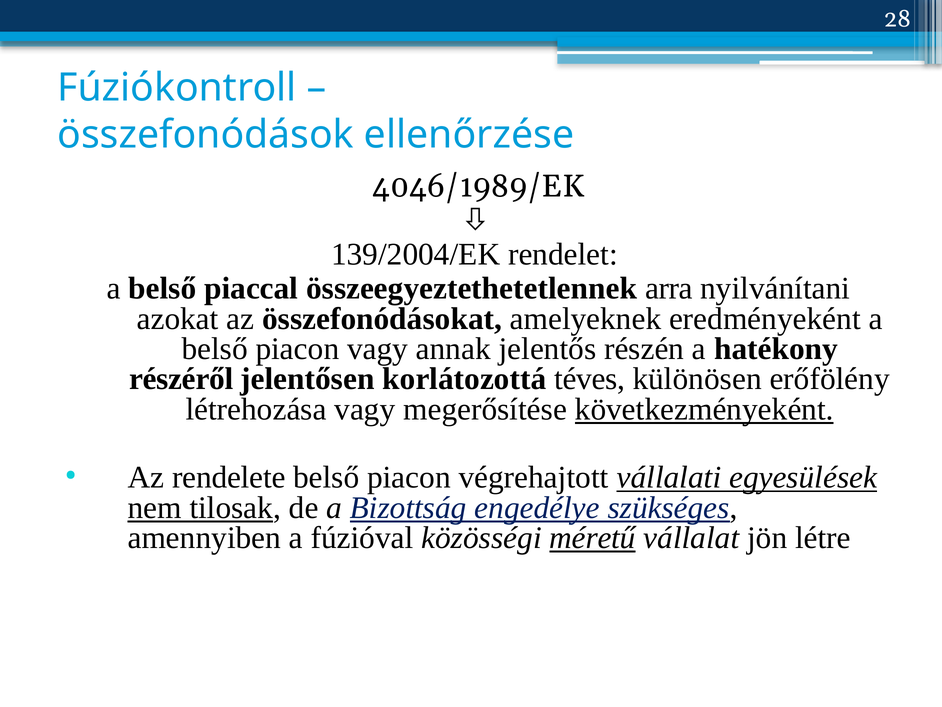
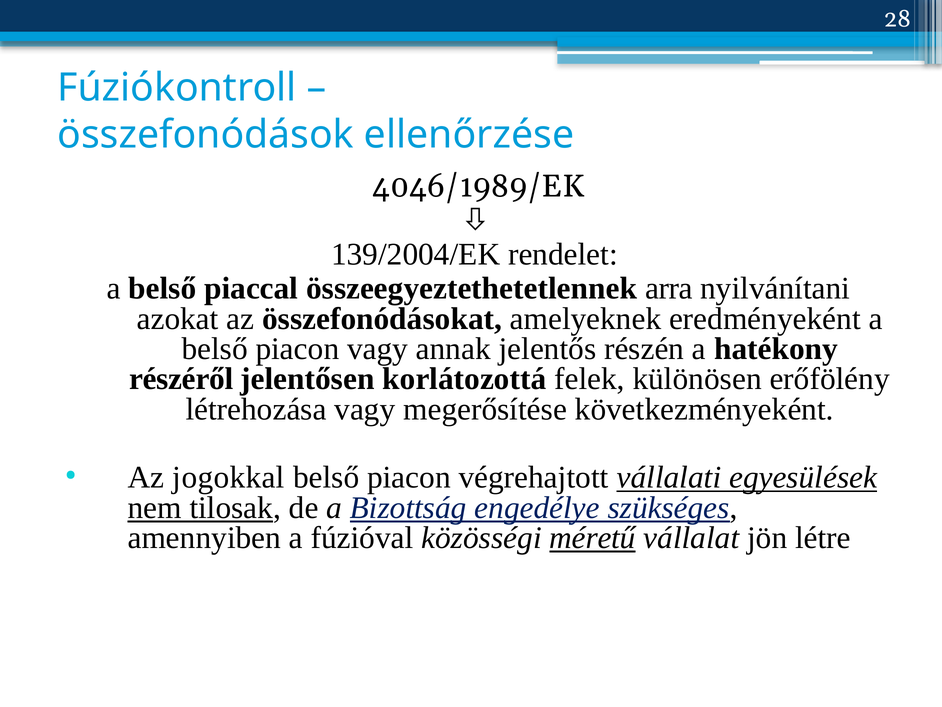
téves: téves -> felek (589, 379)
következményeként underline: present -> none (704, 409)
rendelete: rendelete -> jogokkal (229, 477)
